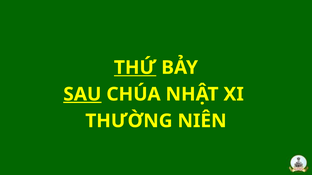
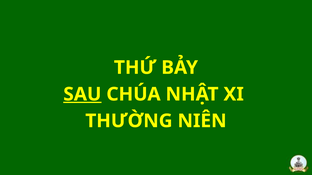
THỨ underline: present -> none (135, 68)
